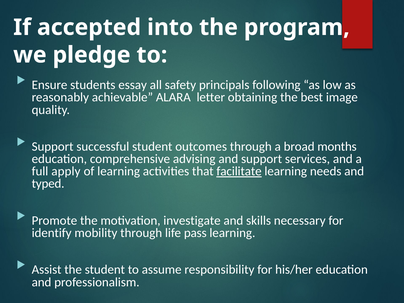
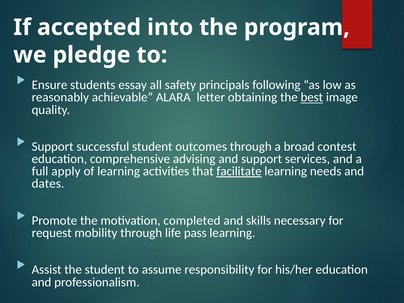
best underline: none -> present (312, 97)
months: months -> contest (337, 147)
typed: typed -> dates (48, 184)
investigate: investigate -> completed (192, 221)
identify: identify -> request (52, 233)
